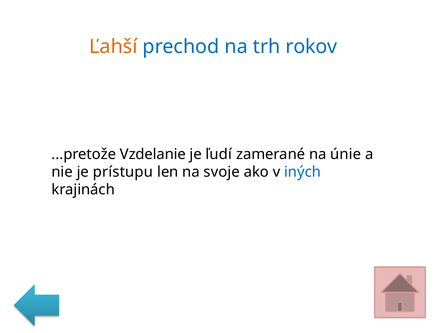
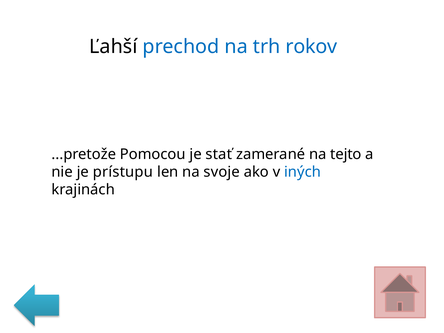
Ľahší colour: orange -> black (113, 47)
Vzdelanie: Vzdelanie -> Pomocou (153, 154)
ľudí: ľudí -> stať (219, 154)
únie: únie -> tejto (346, 154)
